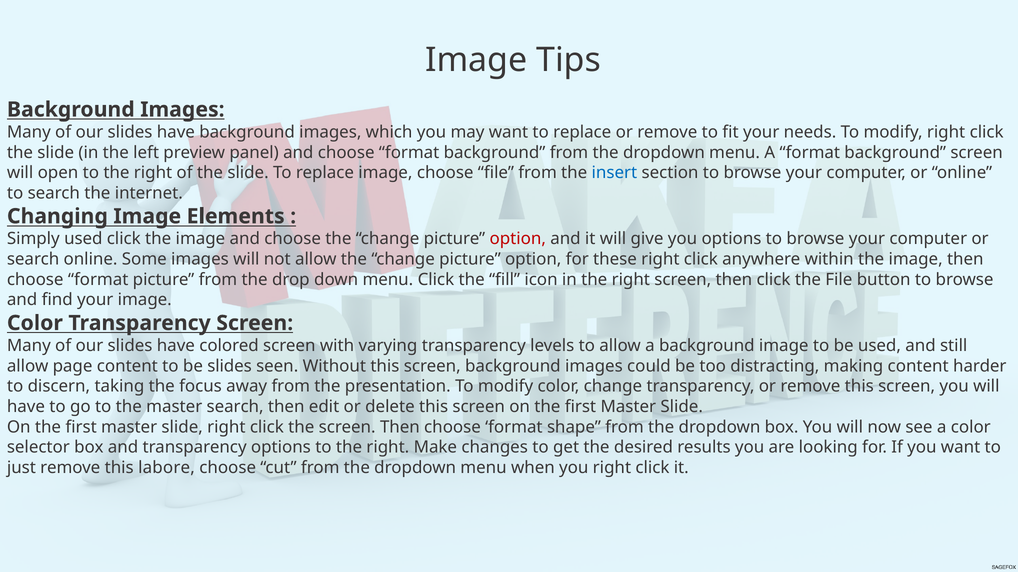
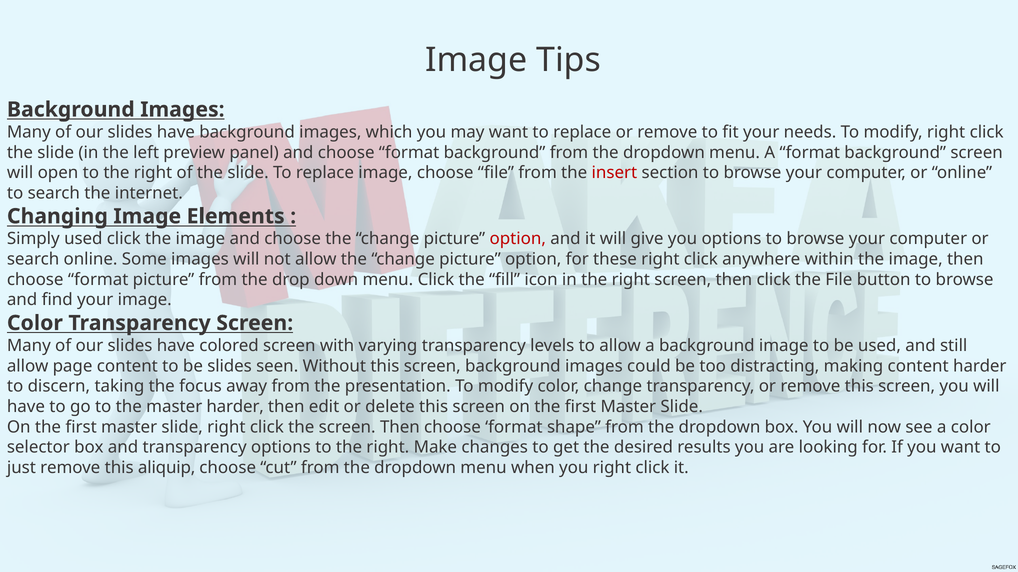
insert colour: blue -> red (614, 173)
master search: search -> harder (235, 407)
labore: labore -> aliquip (167, 468)
